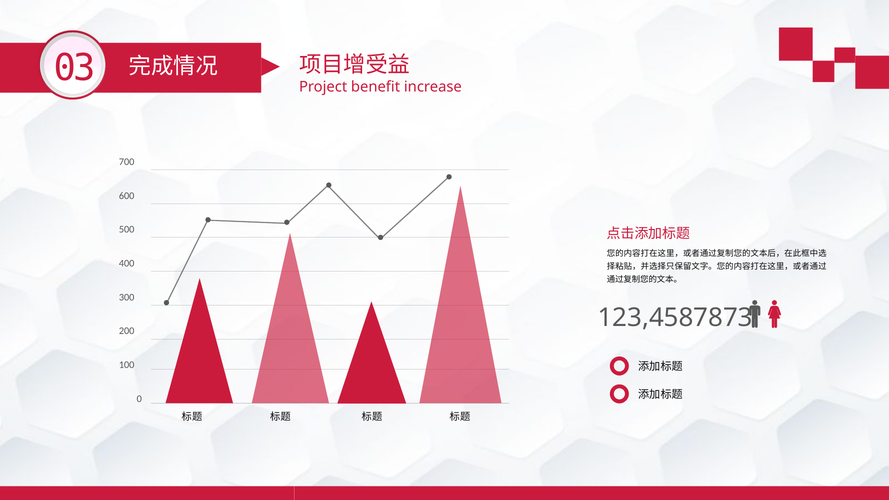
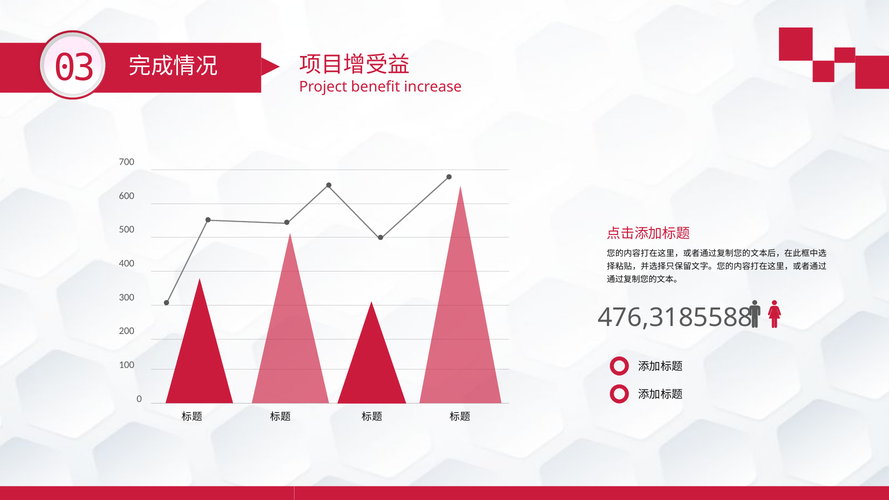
123,4587873: 123,4587873 -> 476,3185588 (675, 318)
